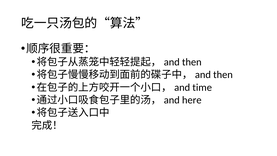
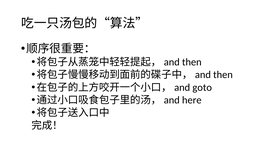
time: time -> goto (202, 87)
